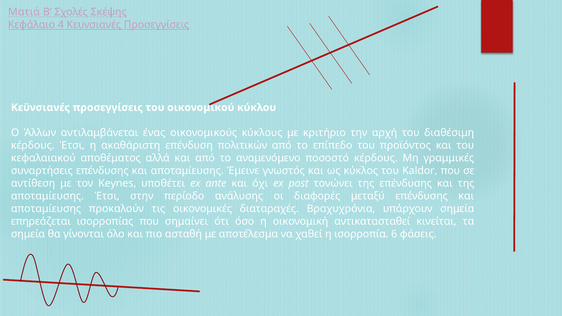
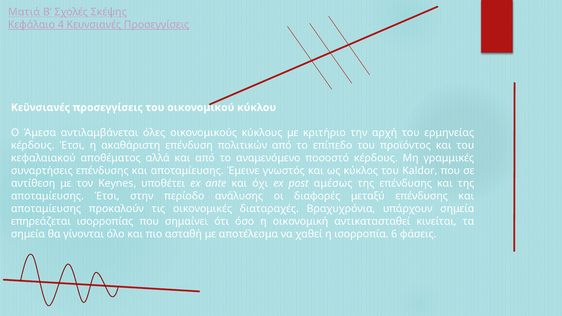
Άλλων: Άλλων -> Άμεσα (40, 133)
ένας: ένας -> όλες (154, 133)
διαθέσιμη: διαθέσιμη -> ερμηνείας (449, 133)
τονώνει: τονώνει -> αμέσως (333, 183)
